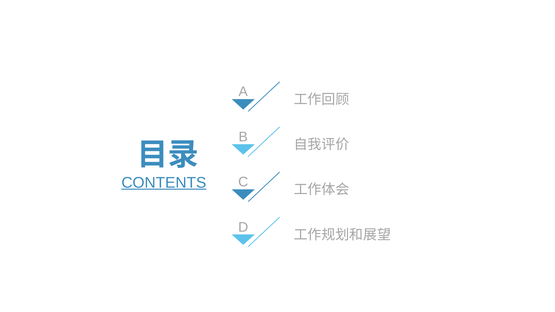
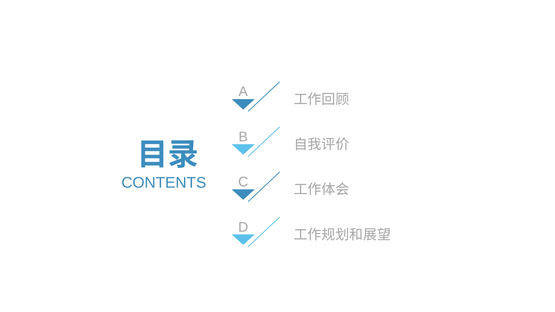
CONTENTS underline: present -> none (164, 183)
